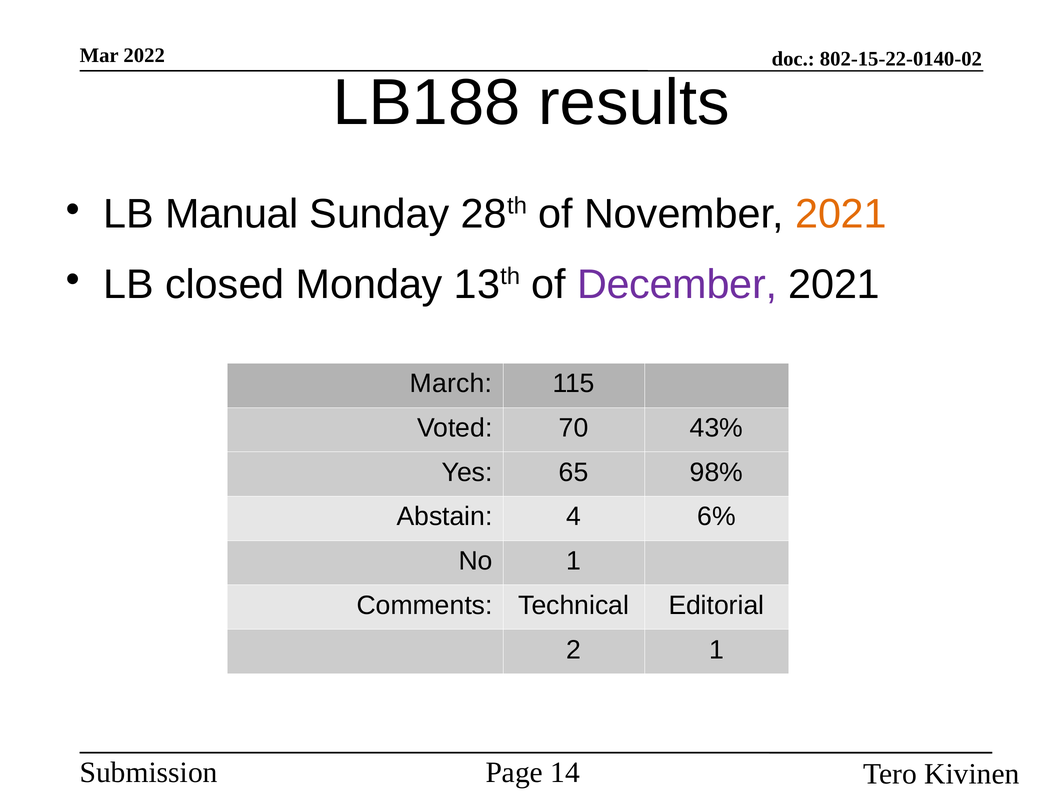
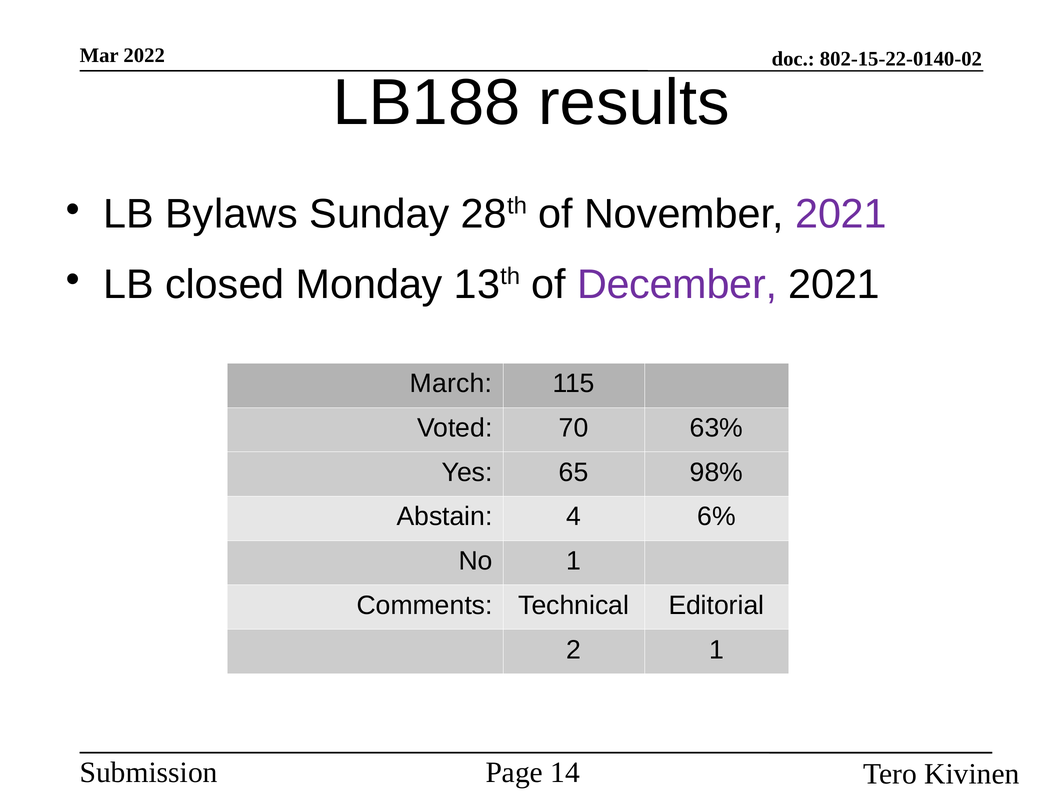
Manual: Manual -> Bylaws (231, 214)
2021 colour: orange -> purple (841, 214)
43%: 43% -> 63% (716, 428)
